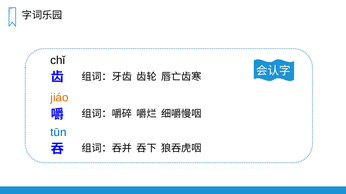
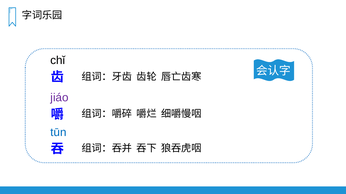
jiáo colour: orange -> purple (59, 98)
